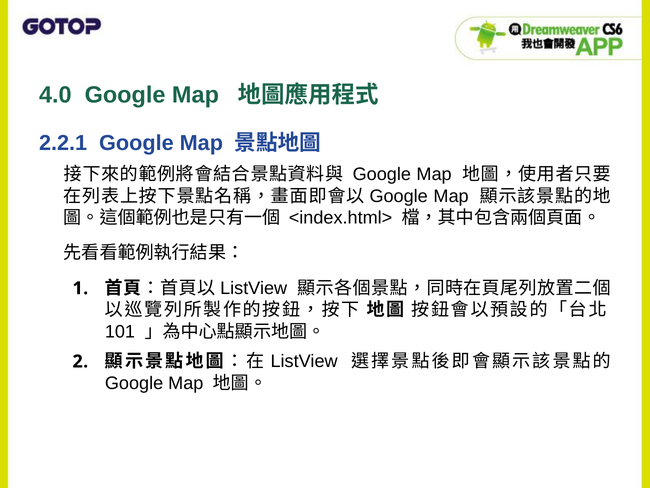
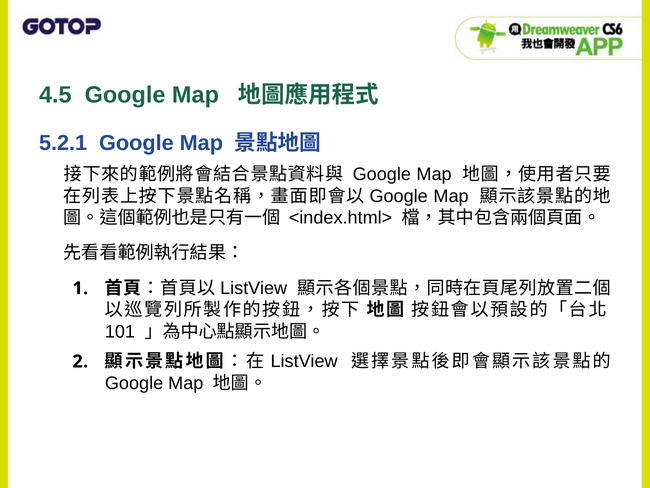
4.0: 4.0 -> 4.5 (55, 95)
2.2.1: 2.2.1 -> 5.2.1 (63, 143)
